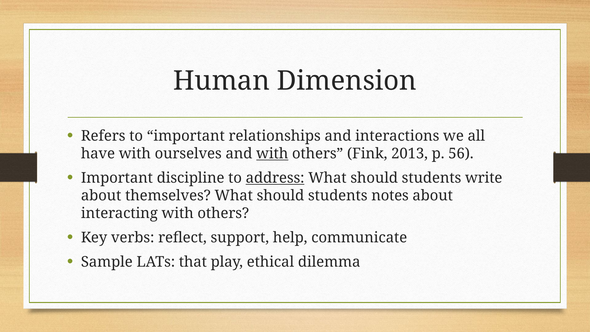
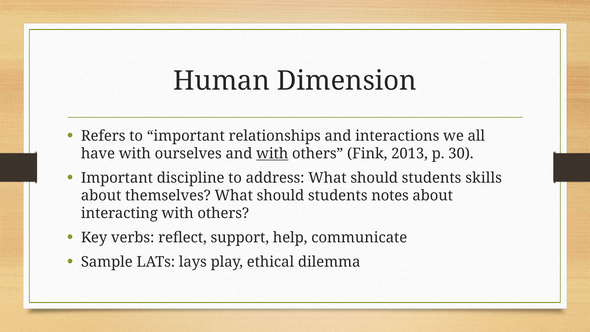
56: 56 -> 30 (461, 154)
address underline: present -> none (275, 178)
write: write -> skills (484, 178)
that: that -> lays (193, 262)
